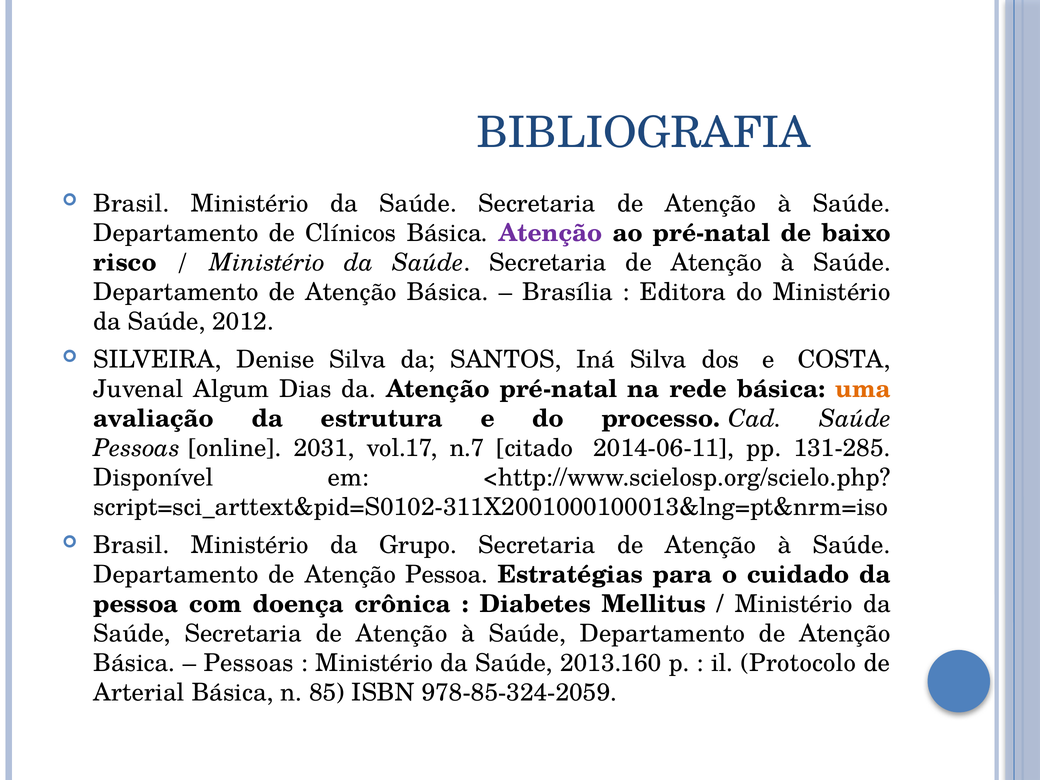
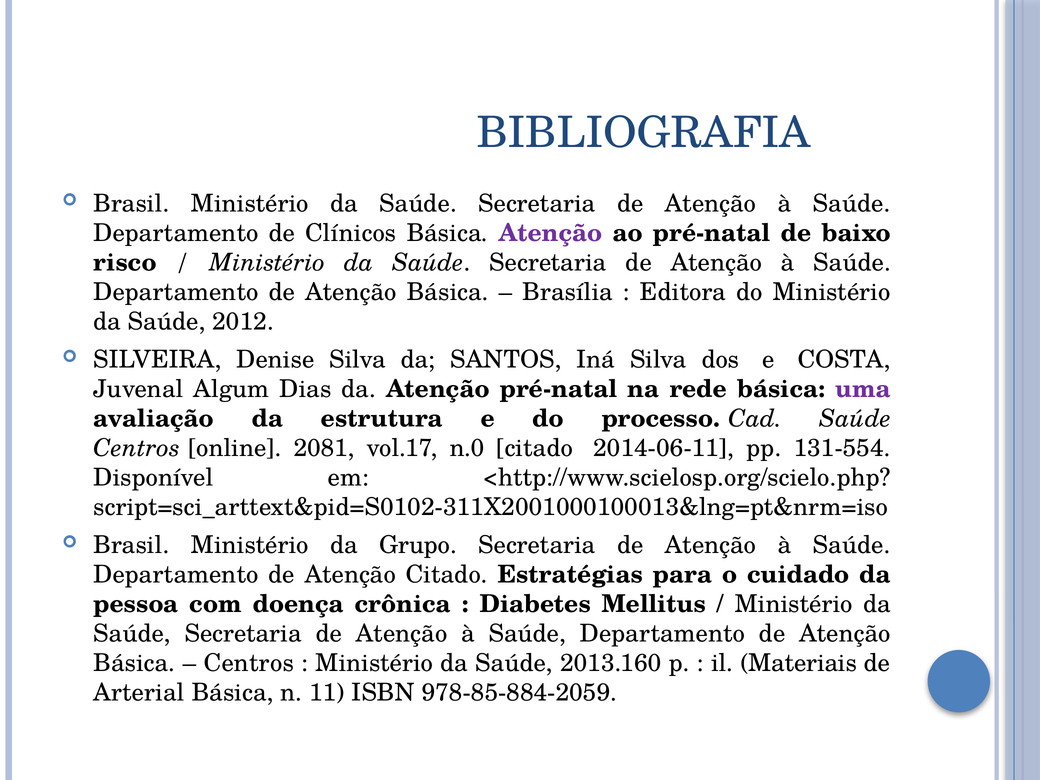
uma colour: orange -> purple (863, 389)
Pessoas: Pessoas -> Centros (137, 448)
2031: 2031 -> 2081 (324, 448)
n.7: n.7 -> n.0 (467, 448)
131-285: 131-285 -> 131-554 (842, 448)
Atenção Pessoa: Pessoa -> Citado (447, 575)
Pessoas: Pessoas -> Centros (249, 663)
Protocolo: Protocolo -> Materiais (799, 663)
85: 85 -> 11 (327, 693)
978-85-324-2059: 978-85-324-2059 -> 978-85-884-2059 (519, 693)
